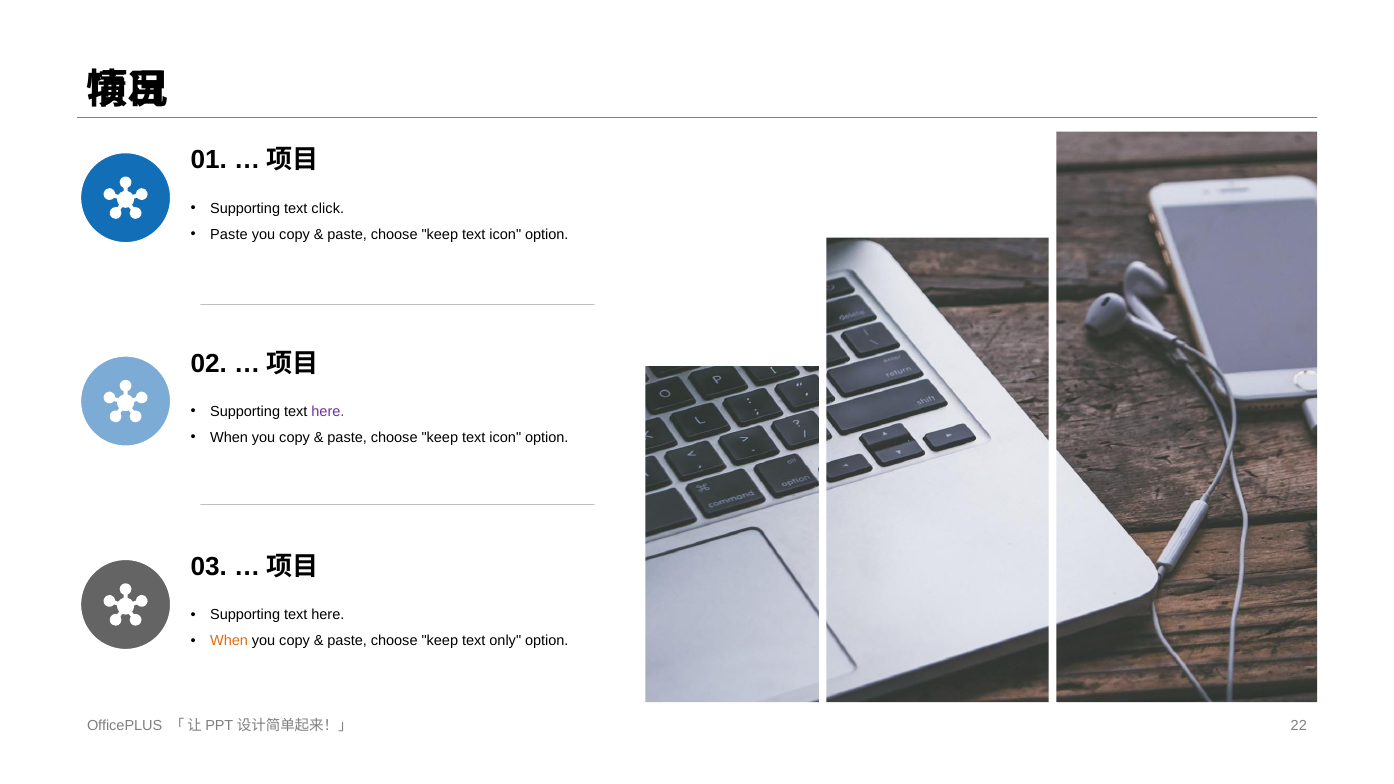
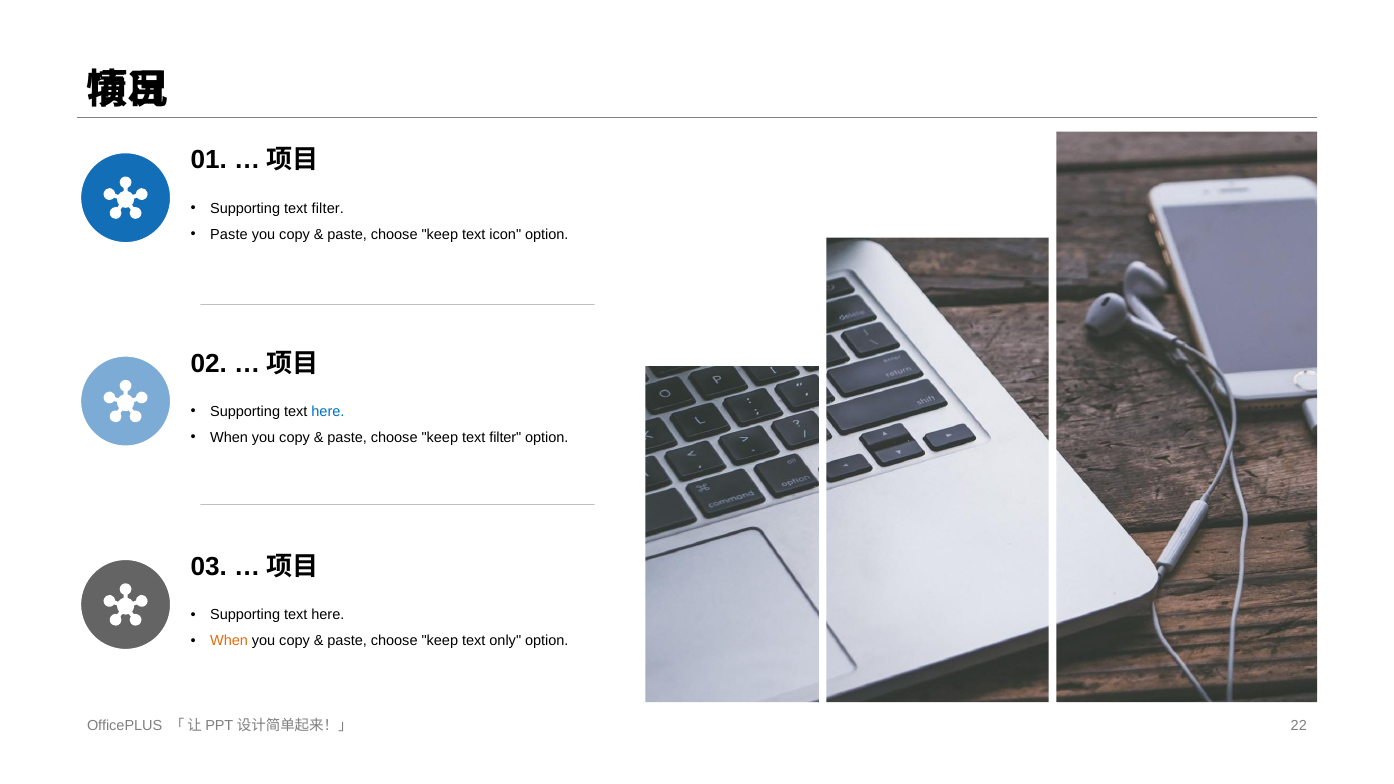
Supporting text click: click -> filter (328, 208)
here colour: purple -> blue (328, 412)
icon: icon -> filter (505, 438)
